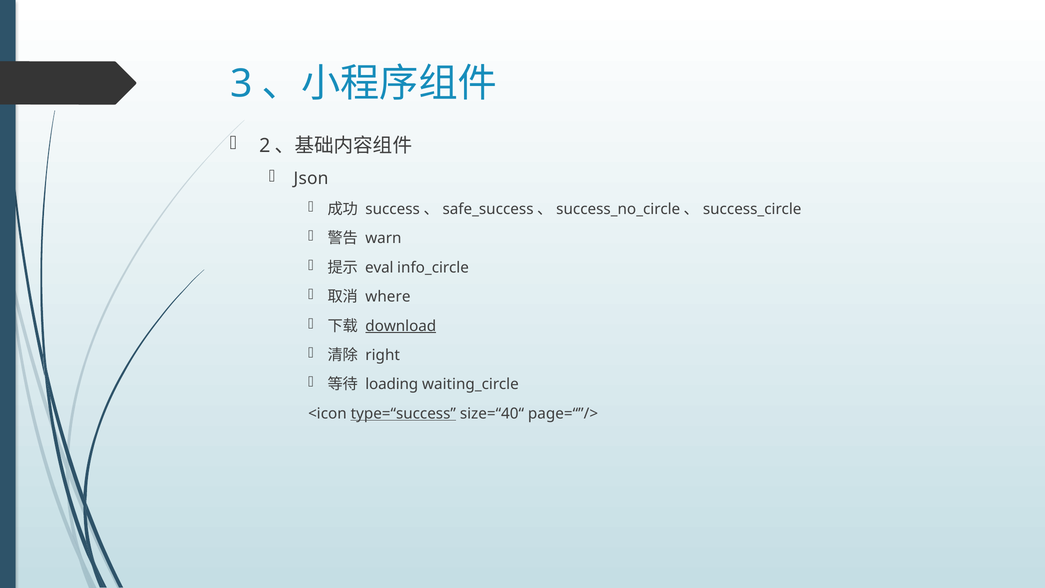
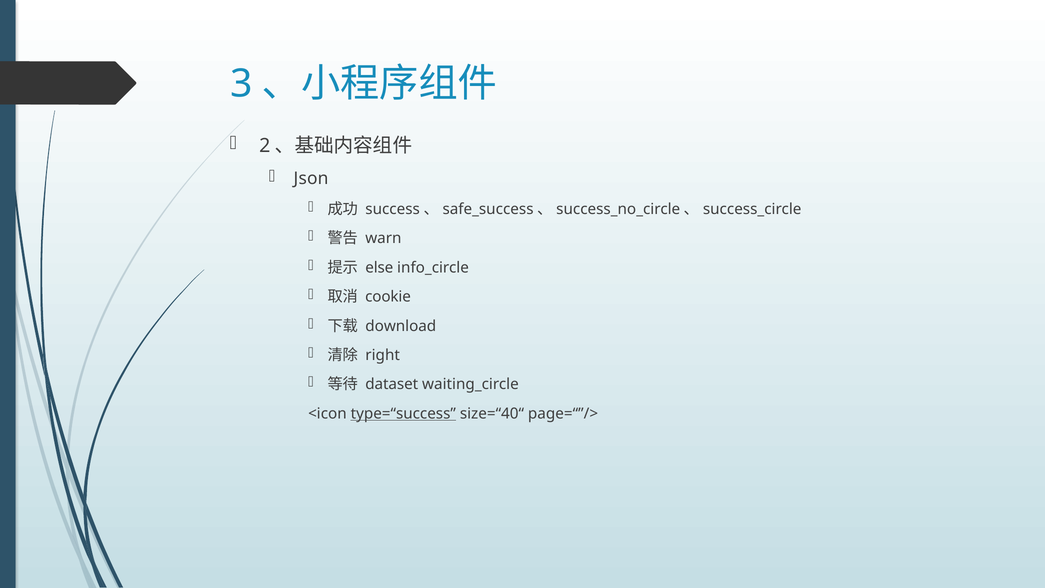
eval: eval -> else (379, 267)
where: where -> cookie (388, 297)
download underline: present -> none (401, 326)
loading: loading -> dataset (392, 384)
